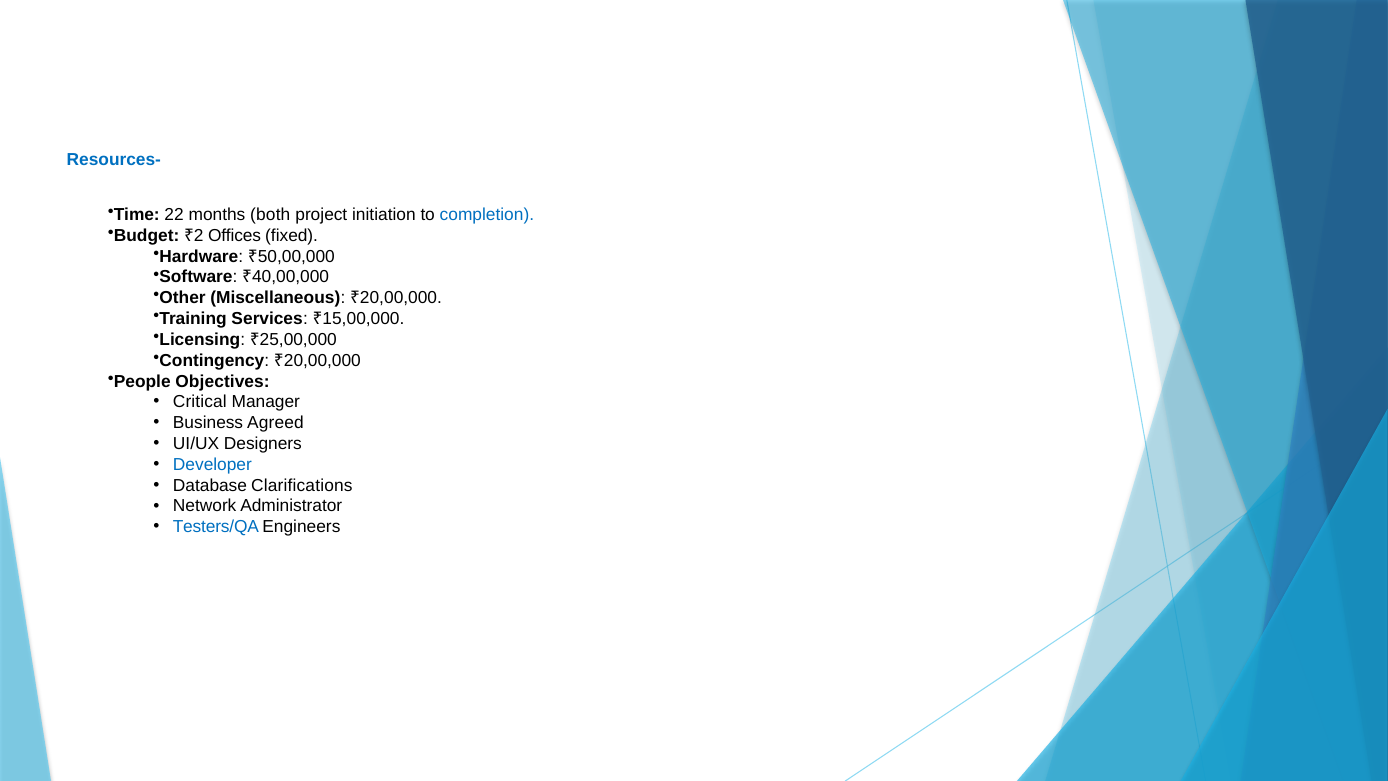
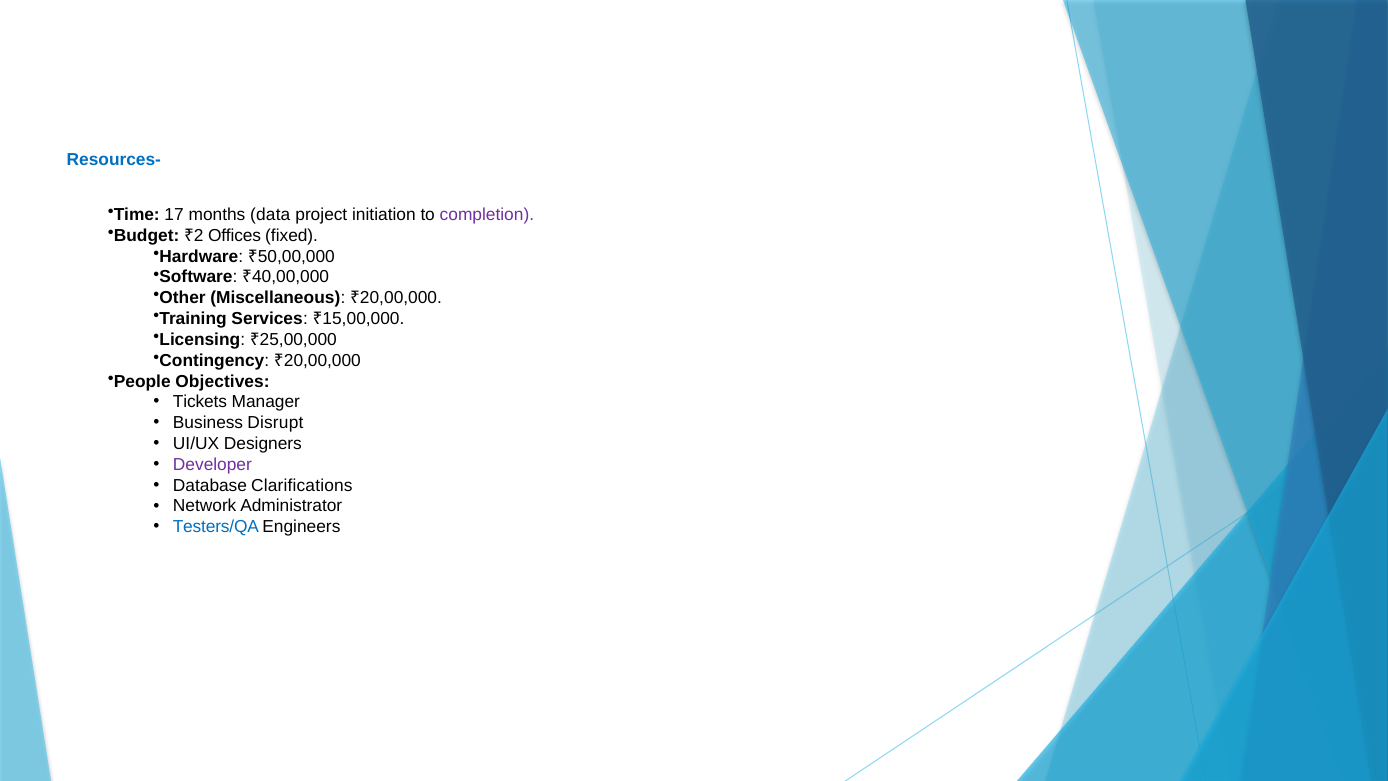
22: 22 -> 17 (174, 215)
both: both -> data (270, 215)
completion colour: blue -> purple (487, 215)
Critical: Critical -> Tickets (200, 402)
Agreed: Agreed -> Disrupt (275, 423)
Developer colour: blue -> purple (212, 464)
